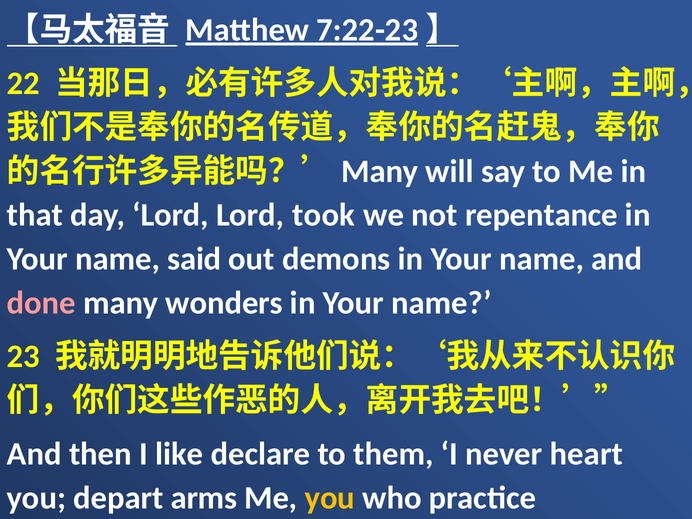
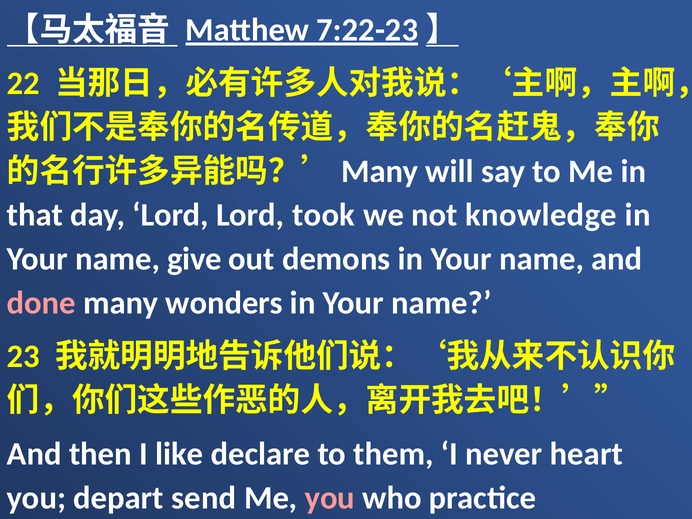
repentance: repentance -> knowledge (541, 215)
said: said -> give (194, 259)
arms: arms -> send (204, 498)
you colour: yellow -> pink (330, 498)
